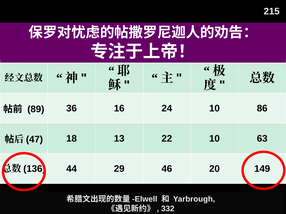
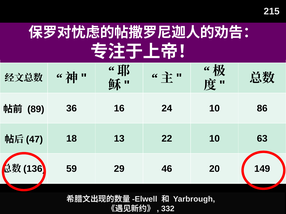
44: 44 -> 59 (72, 169)
